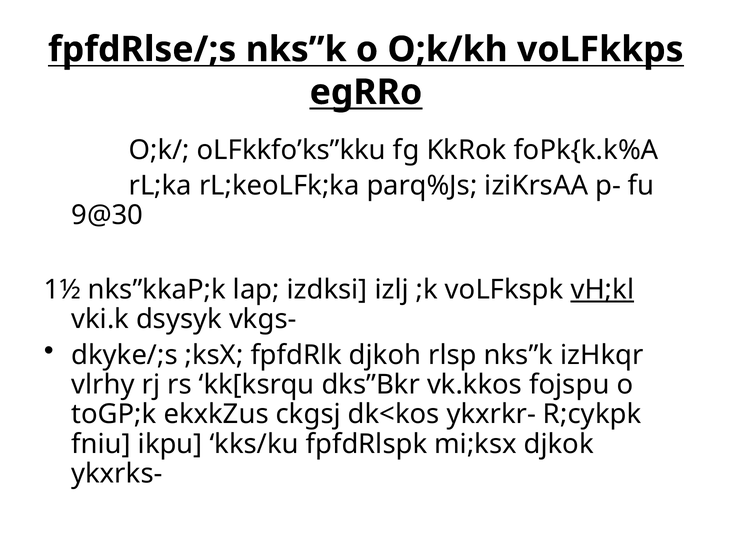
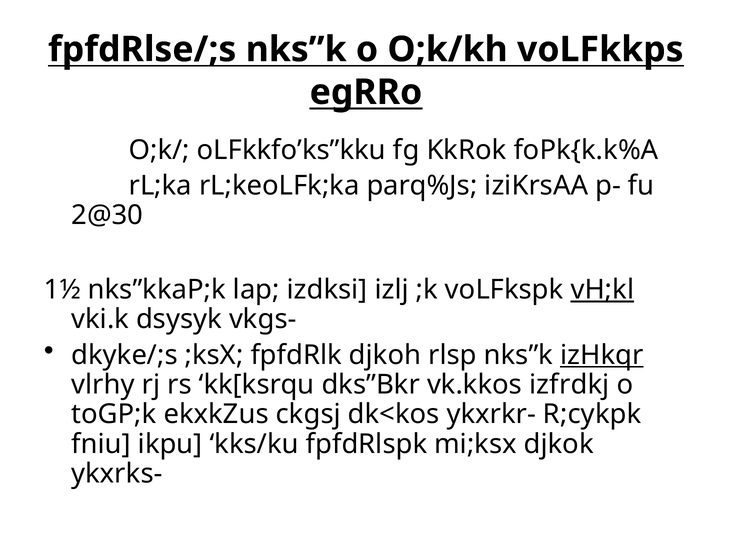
9@30: 9@30 -> 2@30 (107, 215)
izHkqr underline: none -> present (602, 355)
fojspu: fojspu -> izfrdkj (569, 385)
